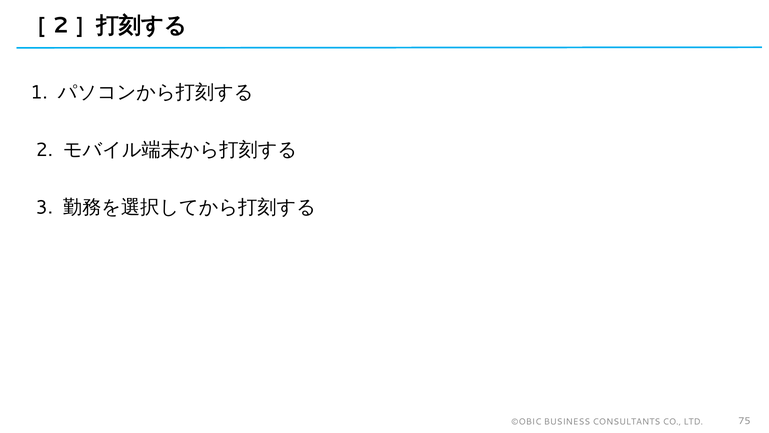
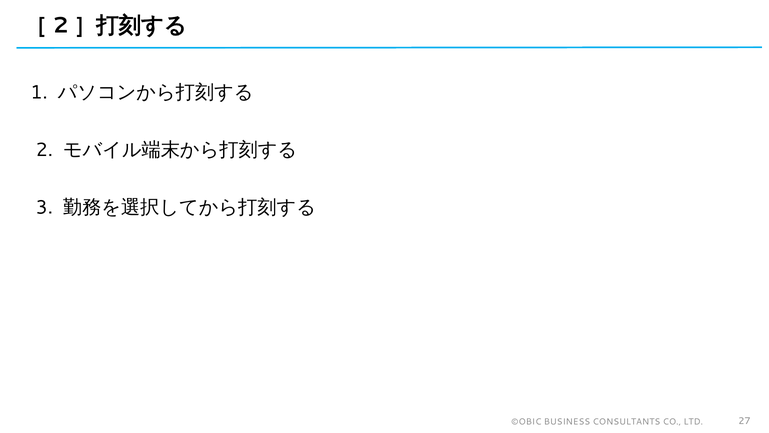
75: 75 -> 27 (744, 421)
